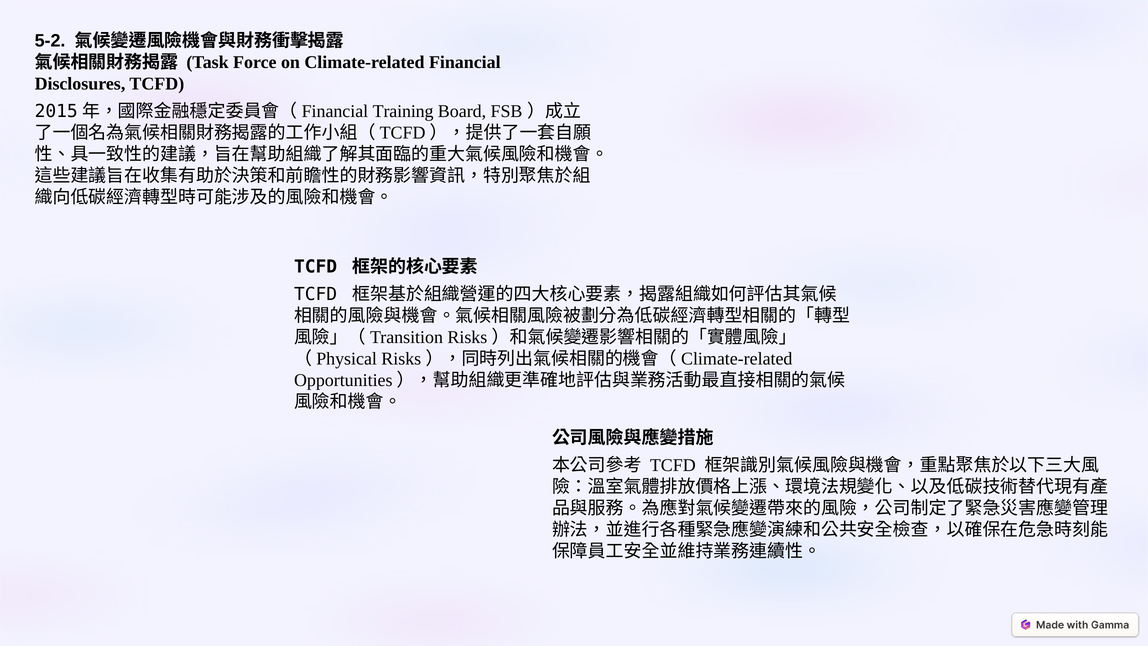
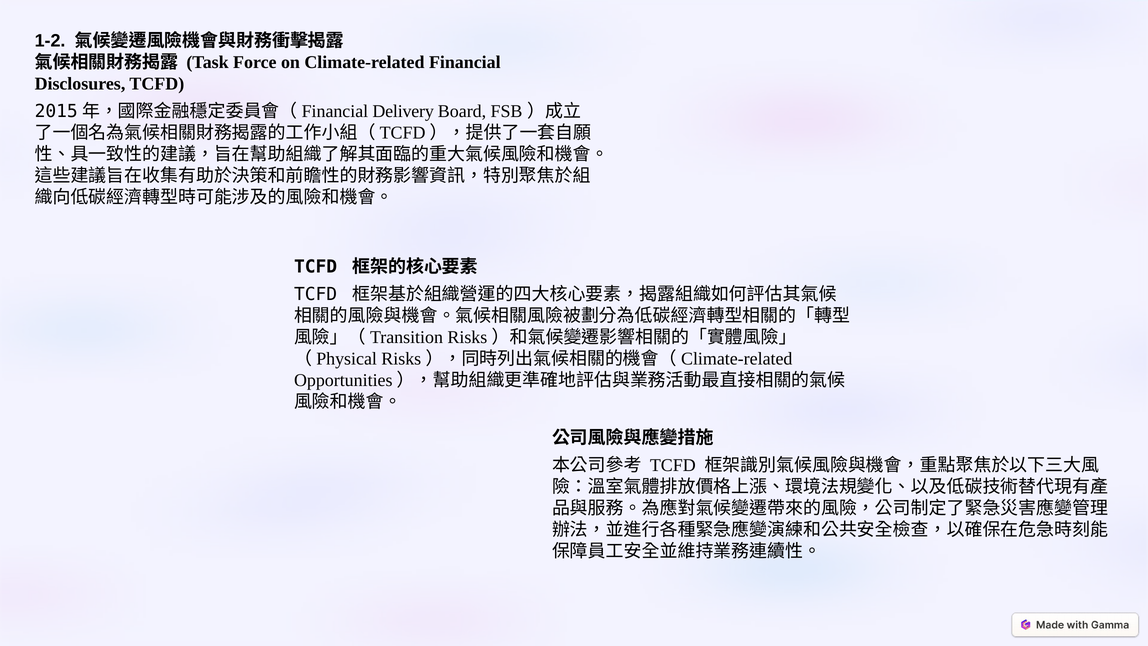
5-2: 5-2 -> 1-2 (50, 41)
Training: Training -> Delivery (403, 111)
